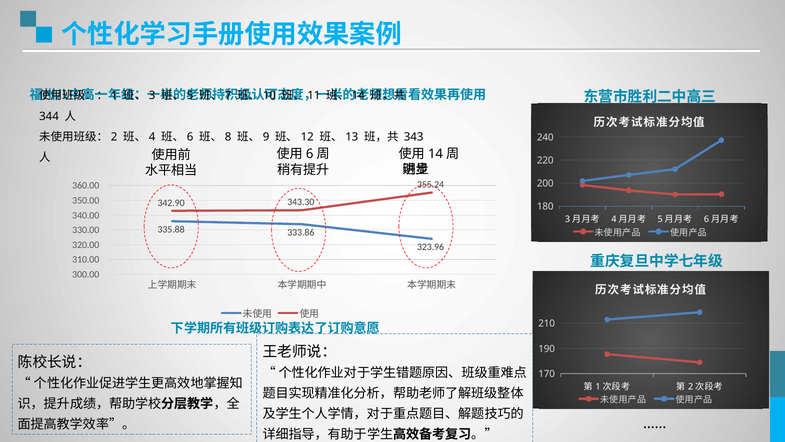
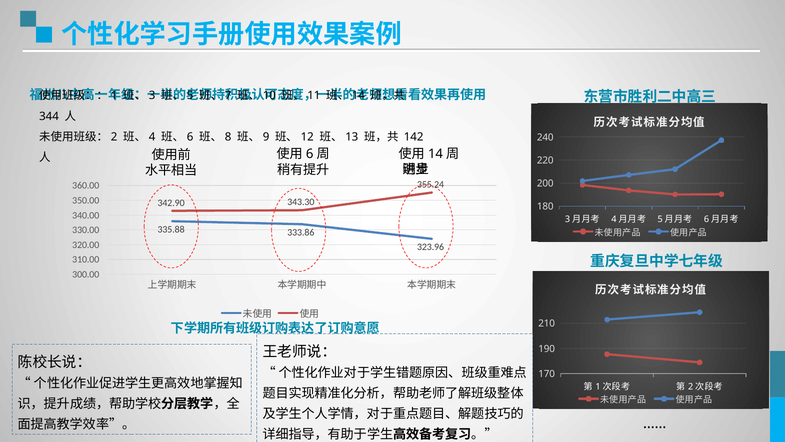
343: 343 -> 142 (414, 137)
